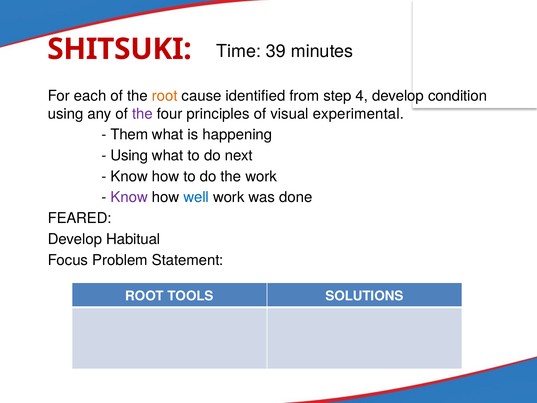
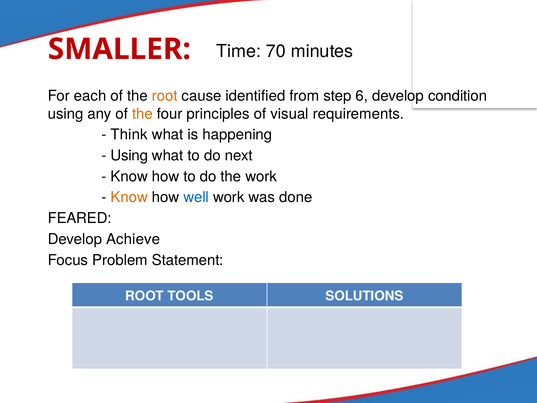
SHITSUKI: SHITSUKI -> SMALLER (119, 49)
39: 39 -> 70 (276, 51)
4: 4 -> 6 (362, 96)
the colour: purple -> orange (142, 114)
experimental: experimental -> requirements (358, 114)
Them: Them -> Think (129, 135)
Know colour: purple -> orange (129, 197)
Habitual: Habitual -> Achieve (133, 239)
